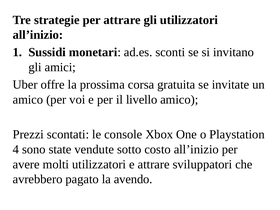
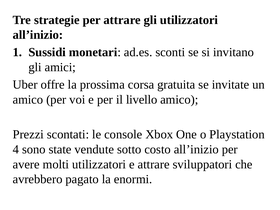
avendo: avendo -> enormi (133, 179)
